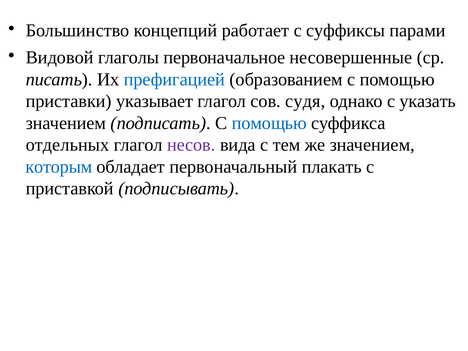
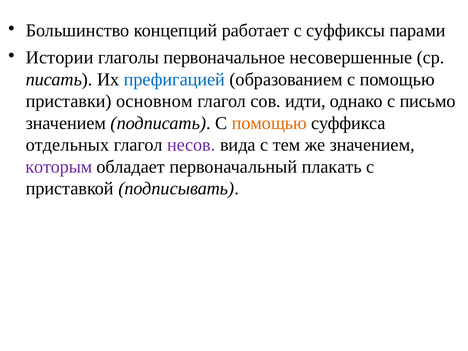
Видовой: Видовой -> Истории (60, 57)
указывает: указывает -> основном (154, 101)
судя: судя -> идти (305, 101)
указать: указать -> письмо (428, 101)
помощью colour: blue -> orange (269, 123)
которым colour: blue -> purple (59, 167)
